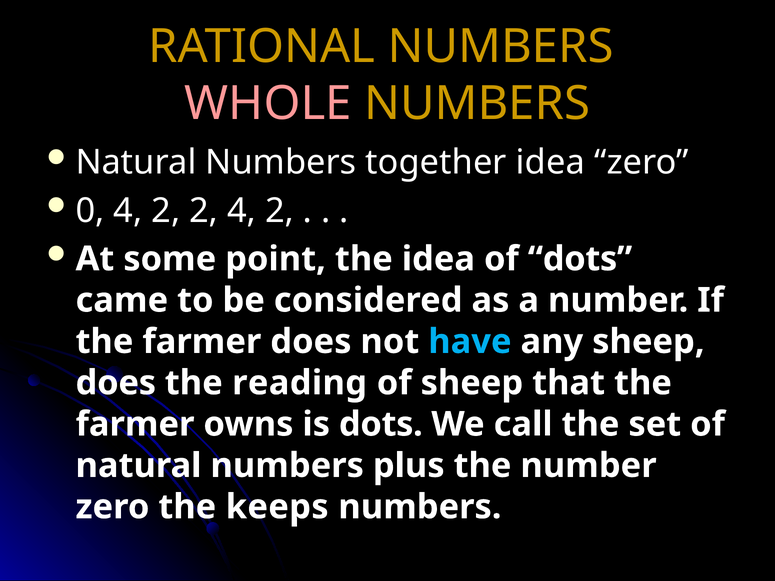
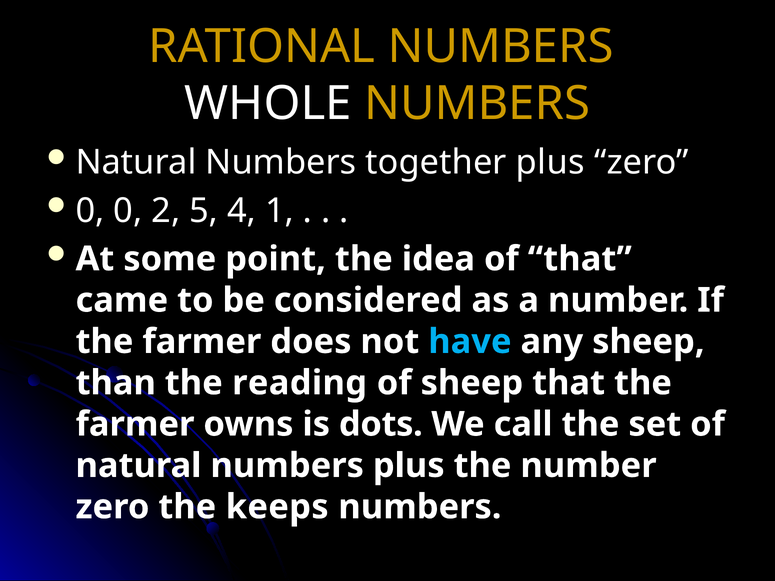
WHOLE colour: pink -> white (268, 104)
together idea: idea -> plus (550, 163)
0 4: 4 -> 0 (128, 211)
2 2: 2 -> 5 (204, 211)
2: 2 -> 1 (279, 211)
of dots: dots -> that (580, 259)
does: does -> than (116, 383)
